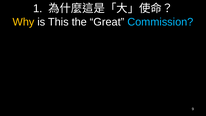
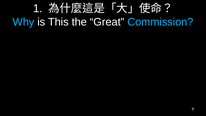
Why colour: yellow -> light blue (23, 22)
